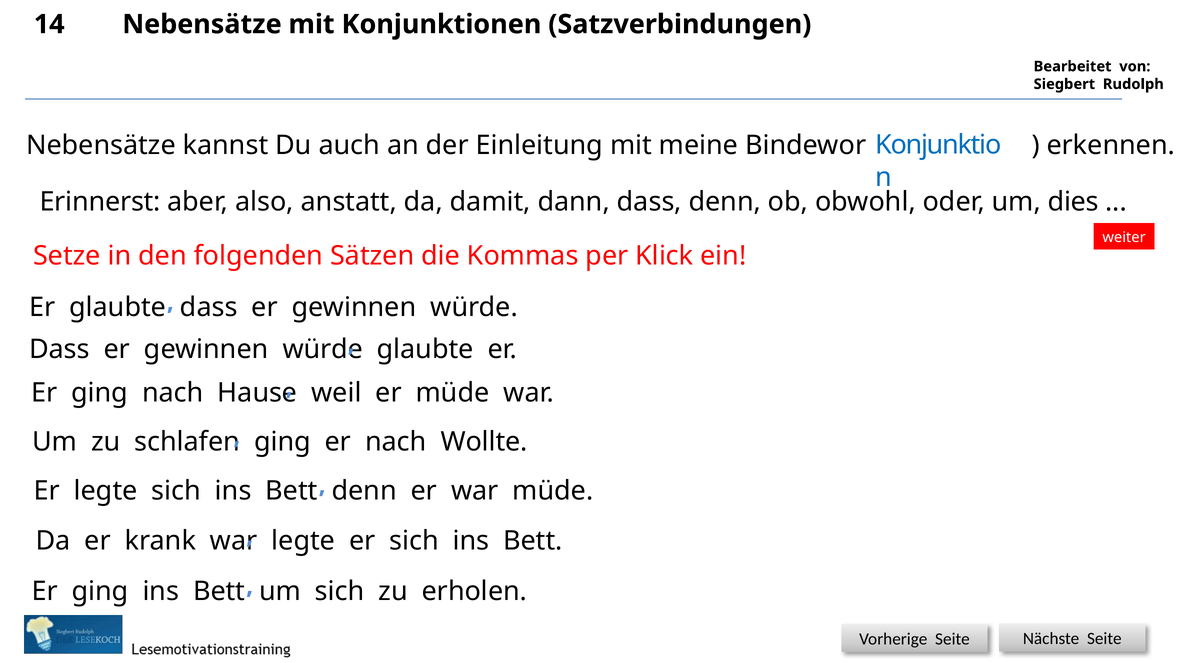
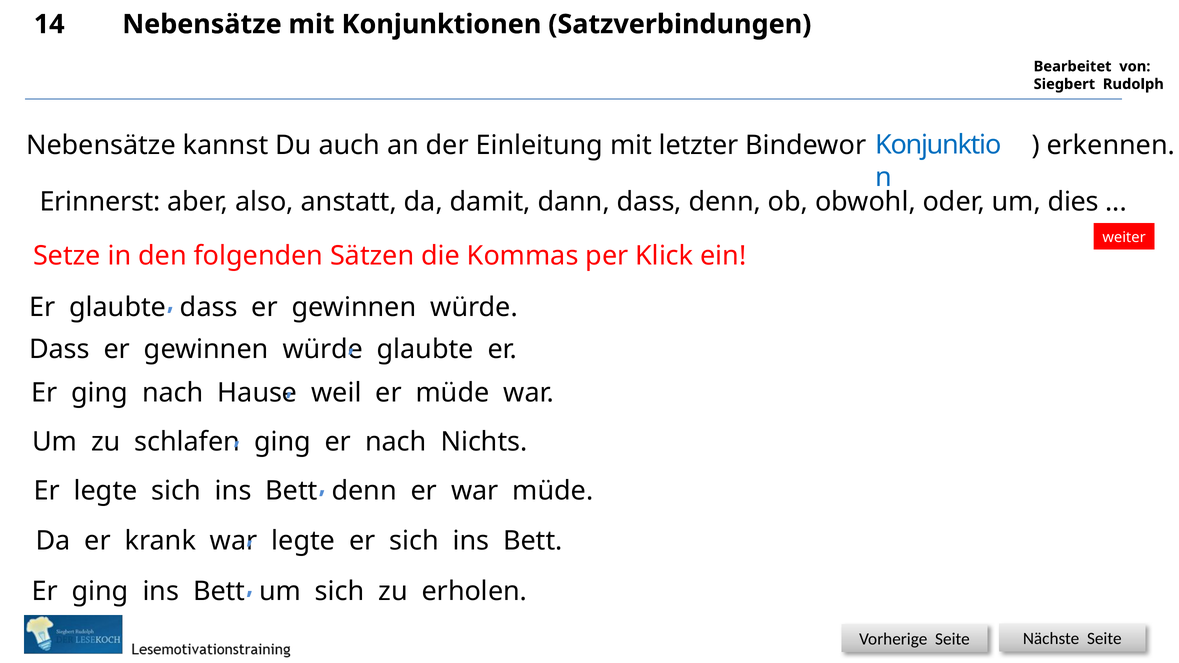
meine: meine -> letzter (699, 145)
Wollte: Wollte -> Nichts (484, 442)
